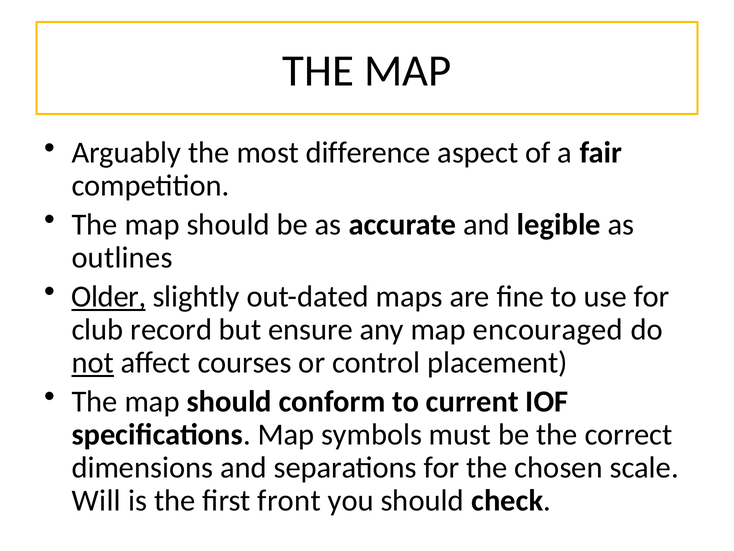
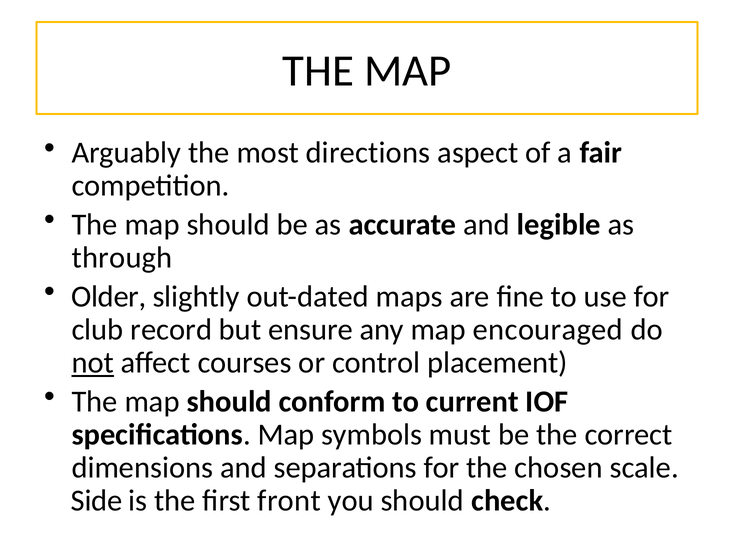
difference: difference -> directions (368, 153)
outlines: outlines -> through (122, 258)
Older underline: present -> none (109, 296)
Will: Will -> Side (97, 500)
